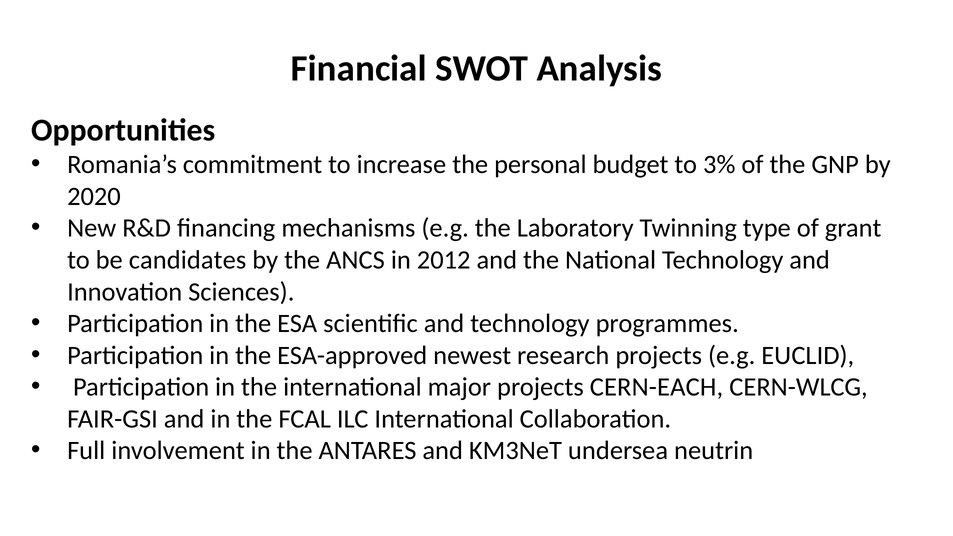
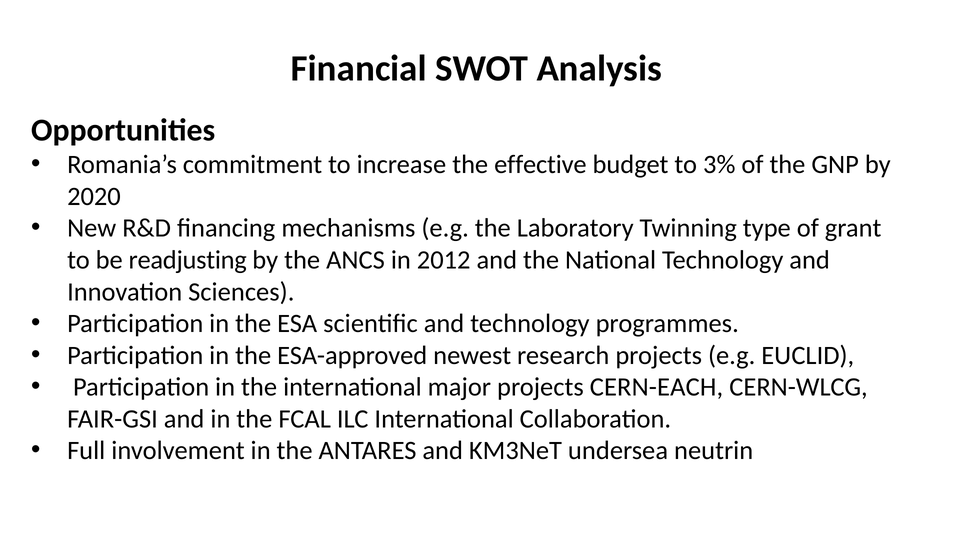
personal: personal -> effective (540, 165)
candidates: candidates -> readjusting (188, 260)
